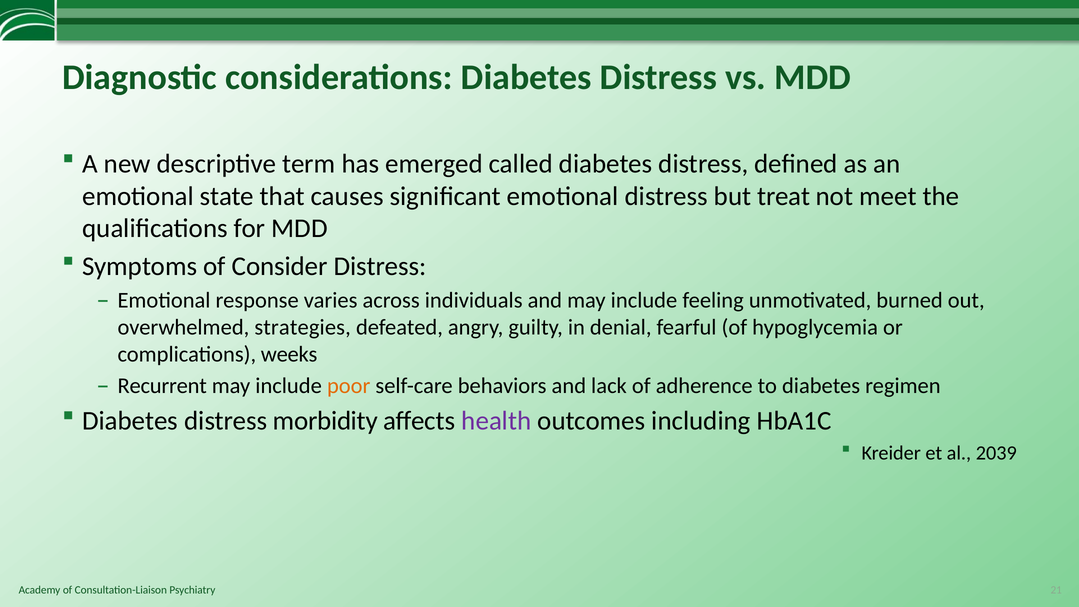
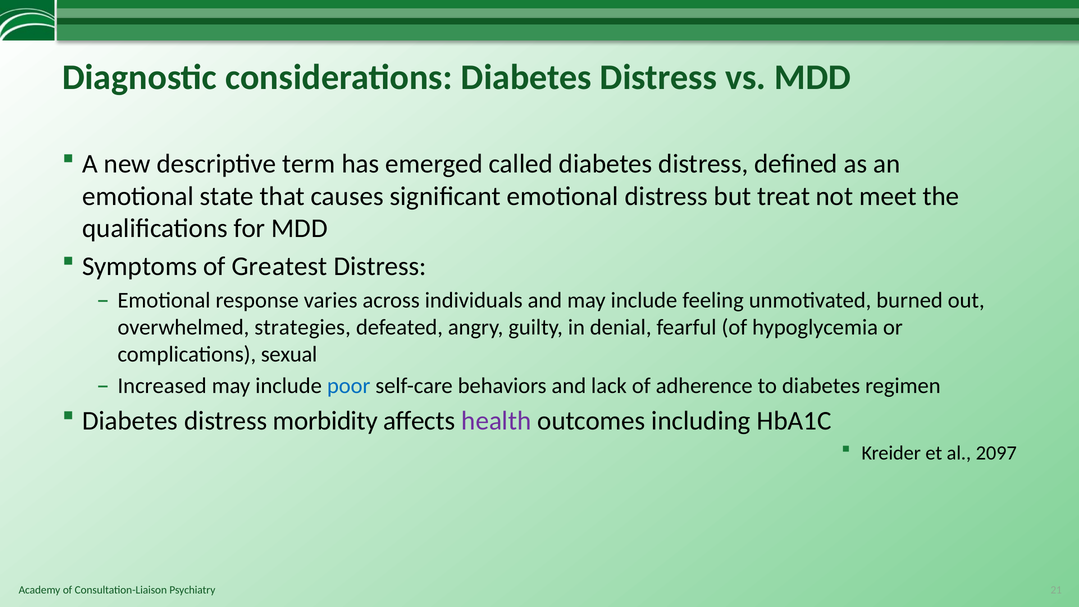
Consider: Consider -> Greatest (280, 266)
weeks: weeks -> sexual (289, 354)
Recurrent: Recurrent -> Increased (162, 386)
poor colour: orange -> blue (349, 386)
2039: 2039 -> 2097 (996, 453)
